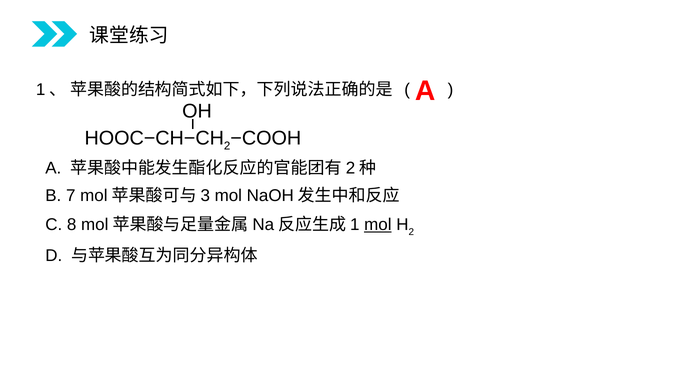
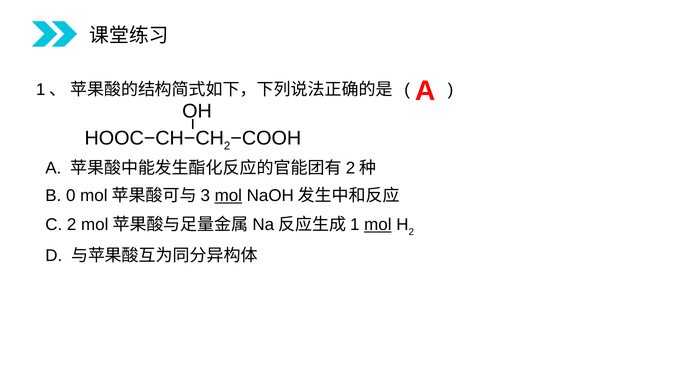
7: 7 -> 0 (71, 196)
mol underline: none -> present (228, 196)
C 8: 8 -> 2 (72, 224)
